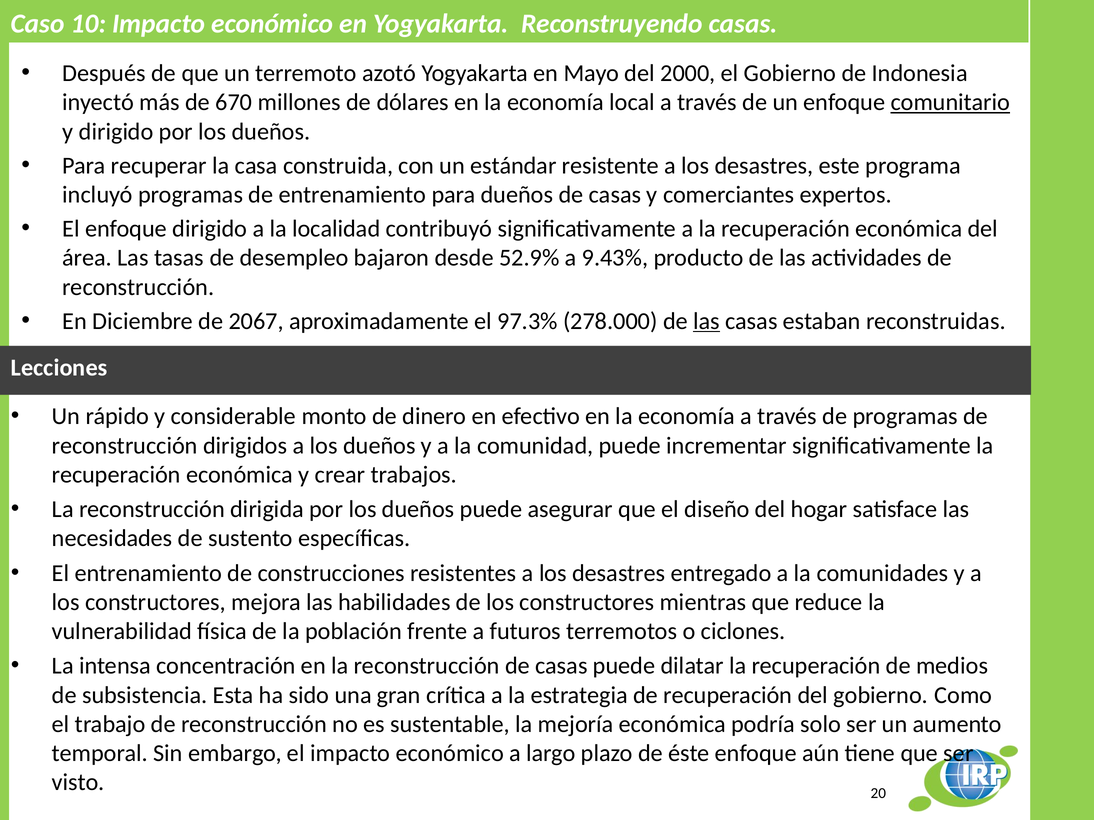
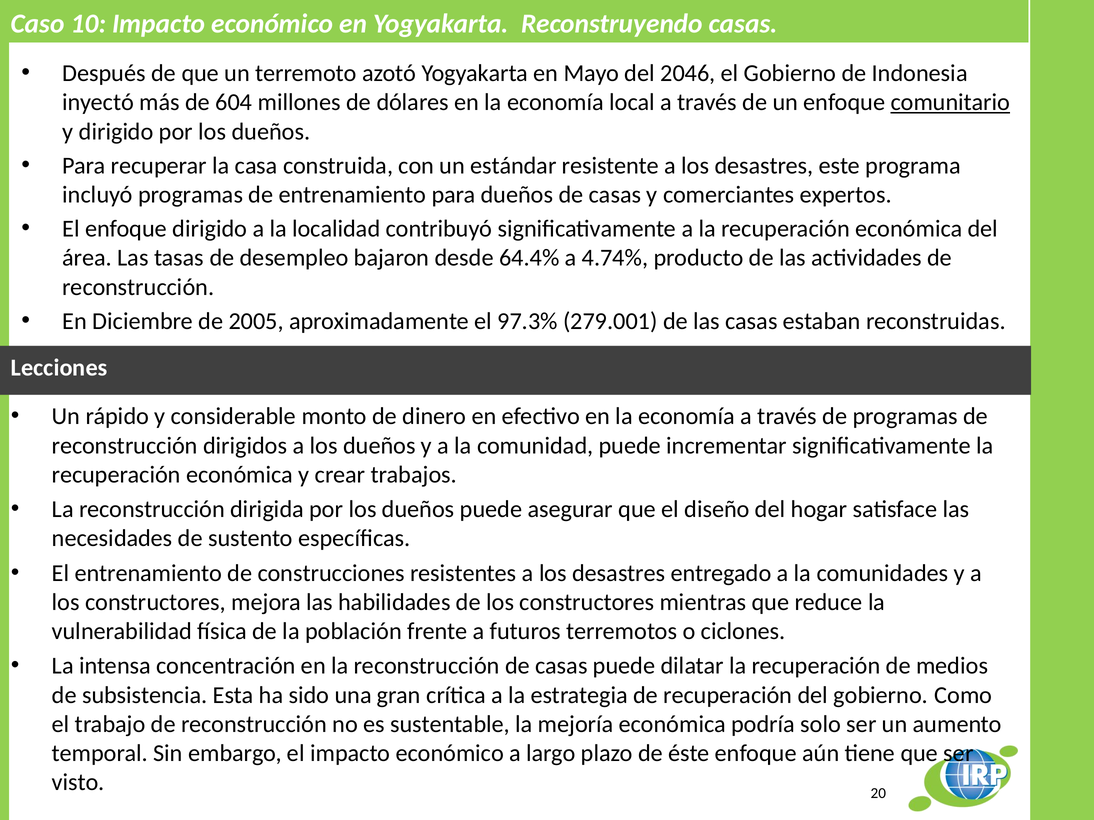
2000: 2000 -> 2046 (688, 73)
670: 670 -> 604 (234, 103)
52.9%: 52.9% -> 64.4% (529, 258)
9.43%: 9.43% -> 4.74% (615, 258)
2067: 2067 -> 2005 (256, 321)
278.000: 278.000 -> 279.001 (610, 321)
las underline: present -> none (707, 321)
